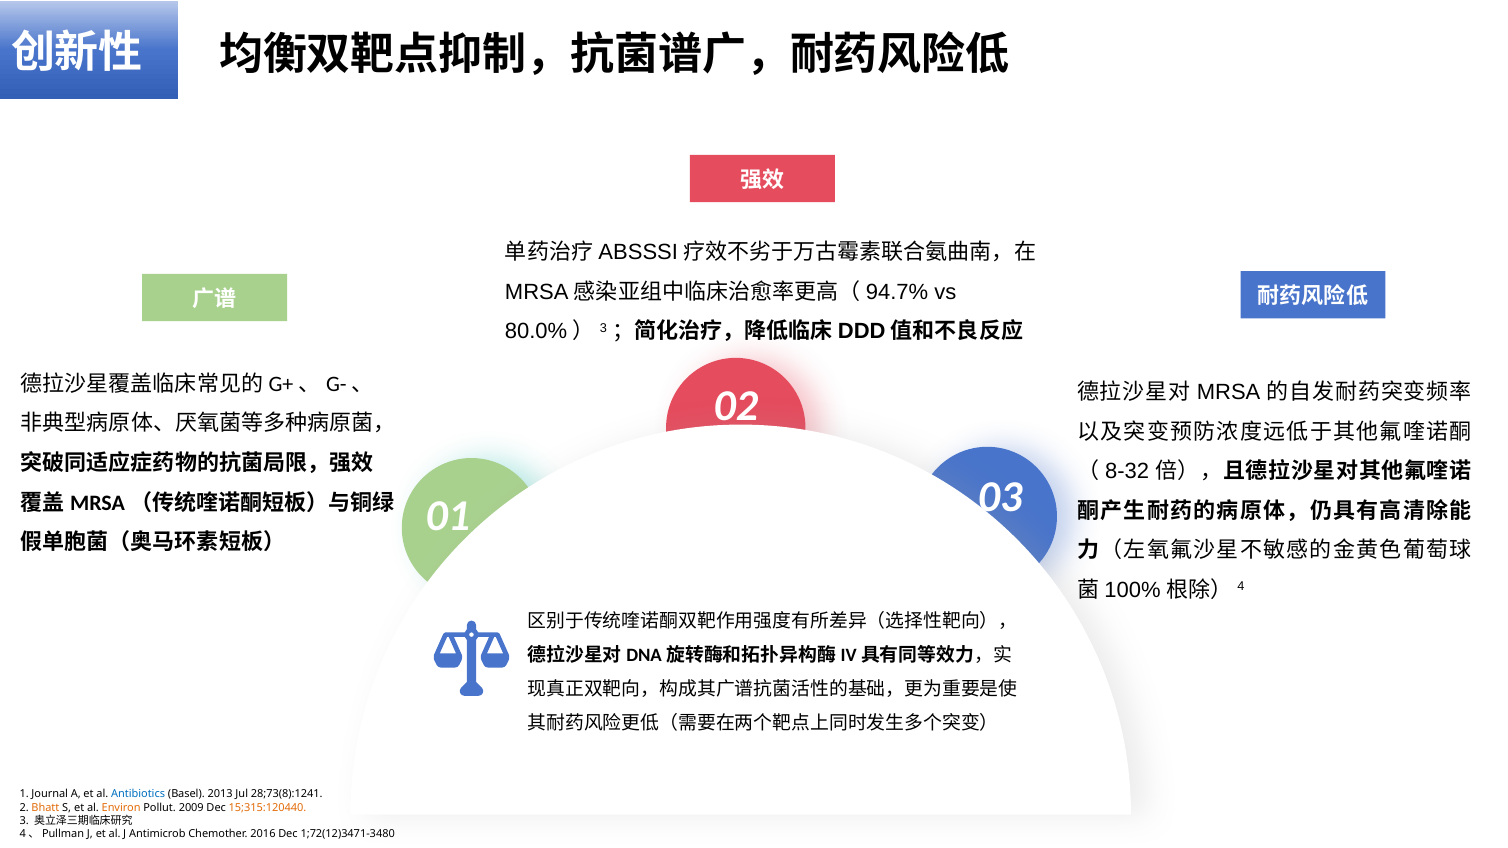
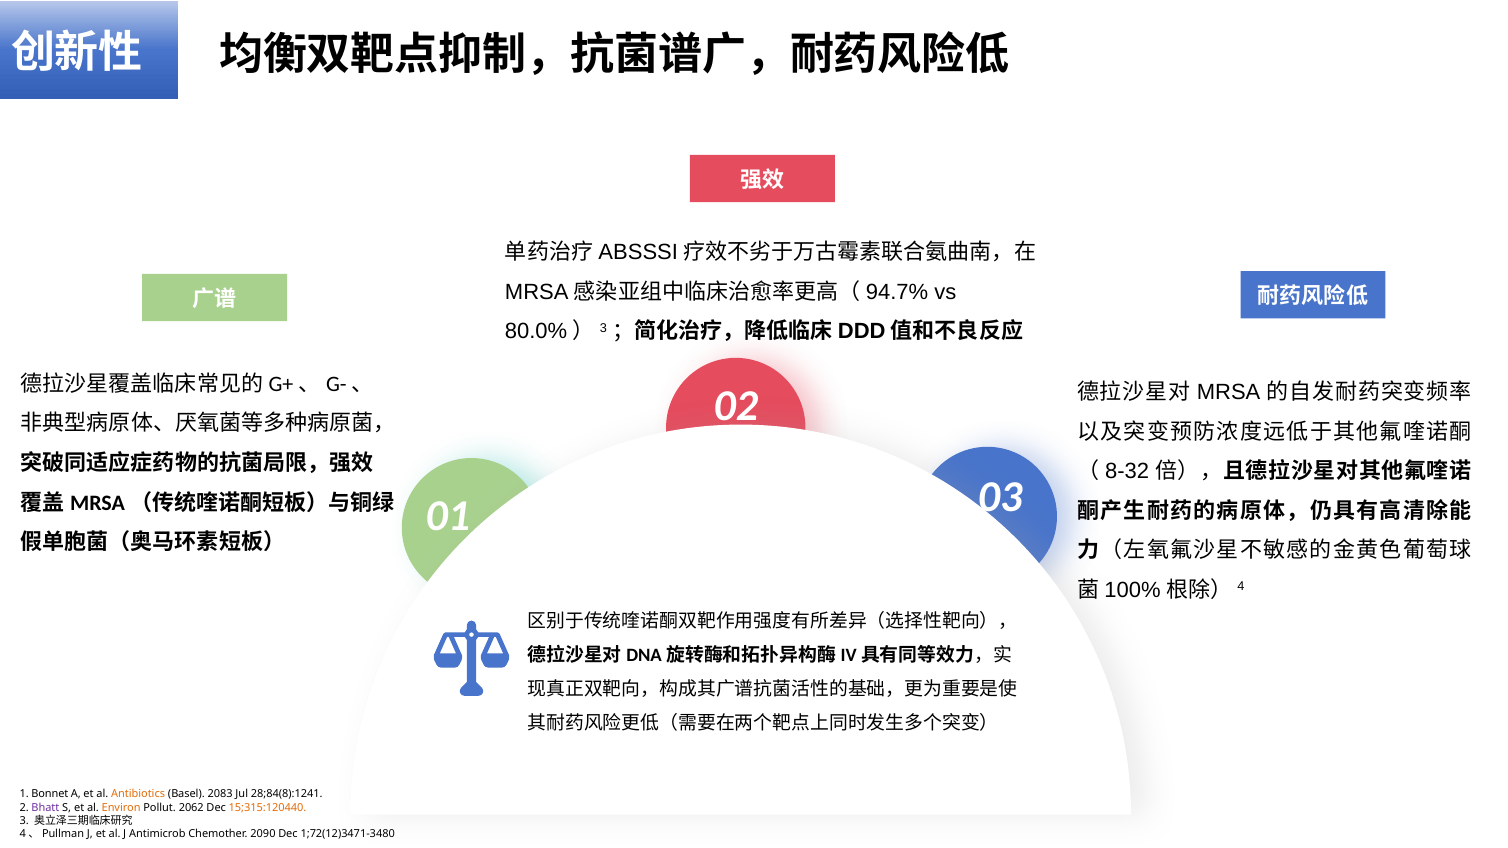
Journal: Journal -> Bonnet (50, 795)
Antibiotics colour: blue -> orange (138, 795)
2013: 2013 -> 2083 (220, 795)
28;73(8):1241: 28;73(8):1241 -> 28;84(8):1241 (287, 795)
Bhatt colour: orange -> purple (45, 808)
2009: 2009 -> 2062 (191, 808)
2016: 2016 -> 2090 (263, 834)
